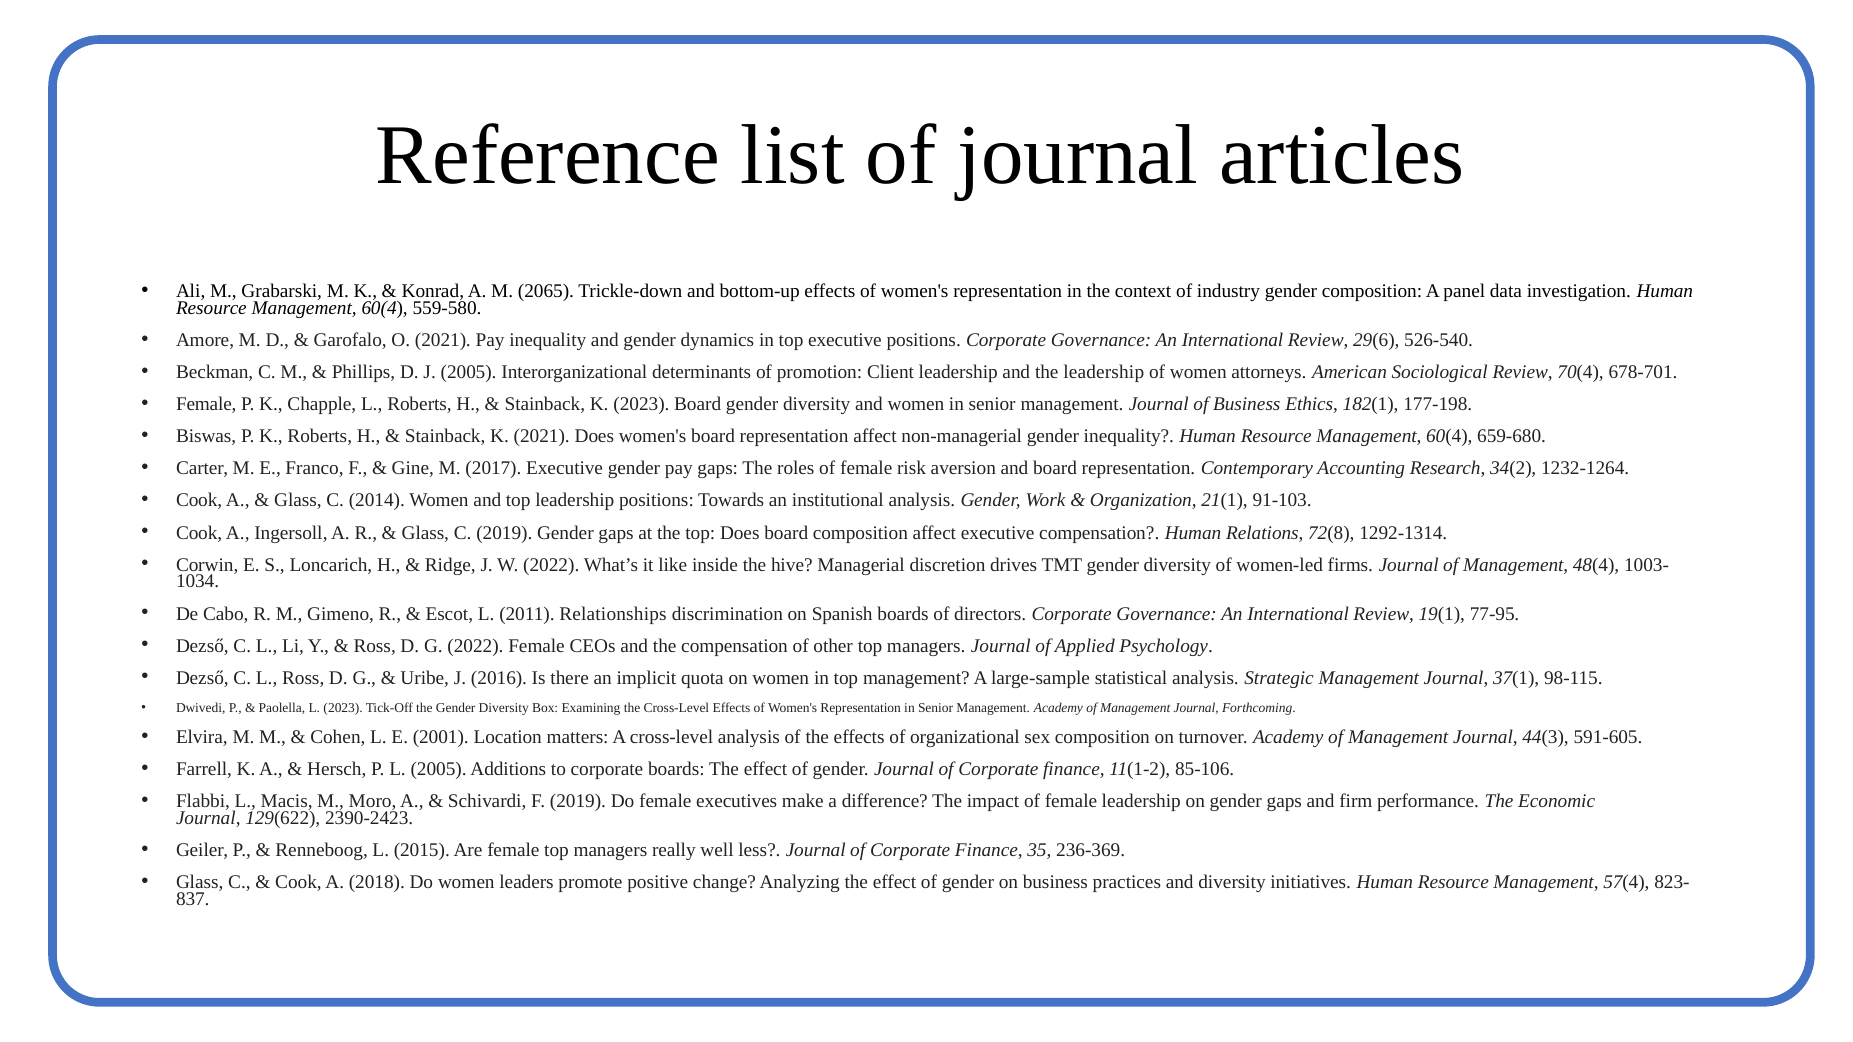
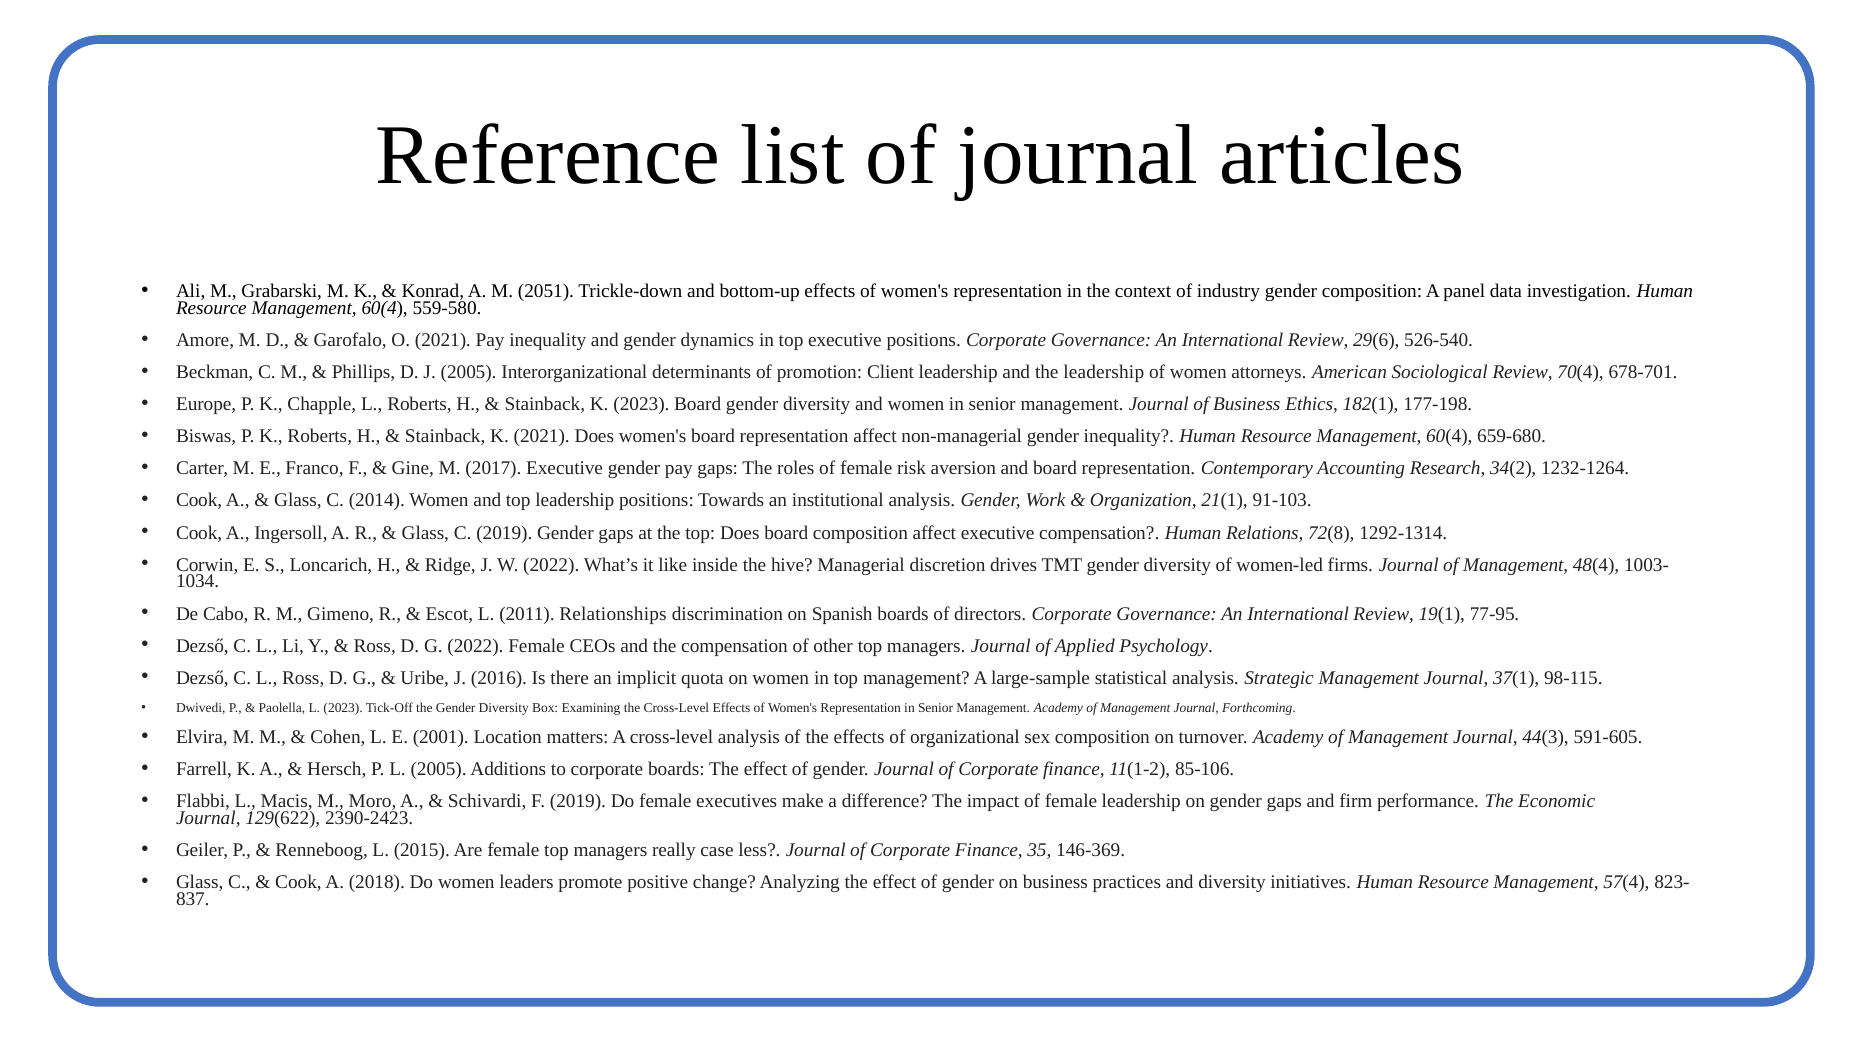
2065: 2065 -> 2051 (546, 291)
Female: Female -> Europe (206, 404)
well: well -> case (717, 850)
236-369: 236-369 -> 146-369 (1091, 850)
